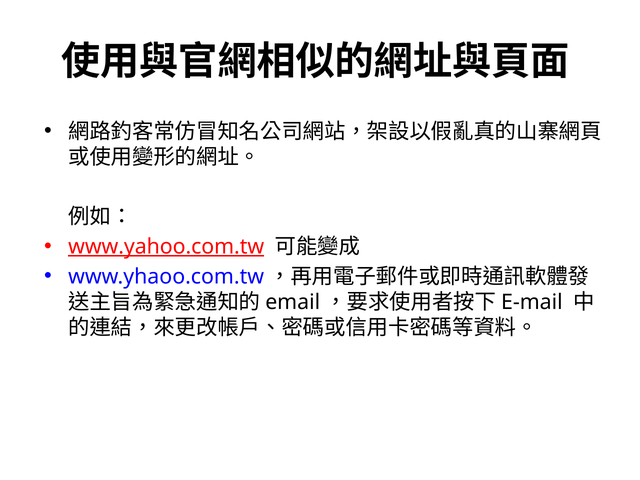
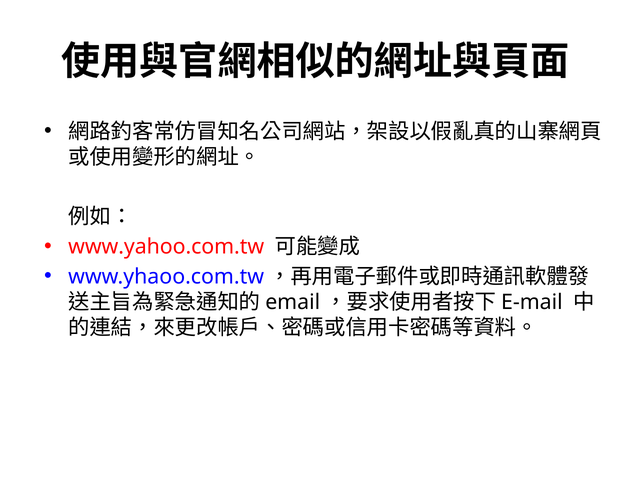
www.yahoo.com.tw underline: present -> none (166, 247)
